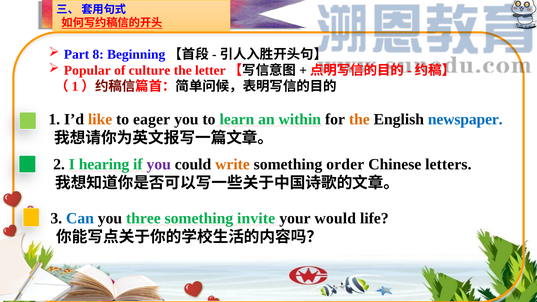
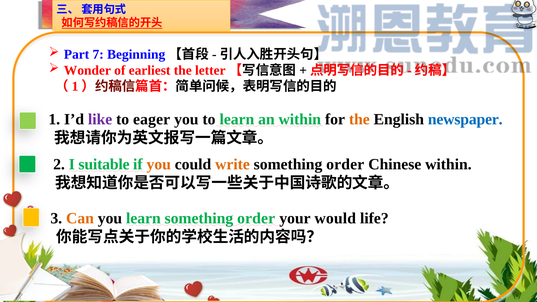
8: 8 -> 7 (98, 54)
Popular: Popular -> Wonder (87, 70)
culture: culture -> earliest (150, 70)
like colour: orange -> purple (100, 119)
hearing: hearing -> suitable (104, 164)
you colour: purple -> orange (159, 164)
Chinese letters: letters -> within (448, 164)
Can colour: blue -> orange (80, 218)
you three: three -> learn (143, 218)
invite: invite -> order (256, 218)
